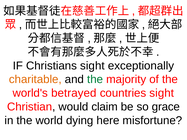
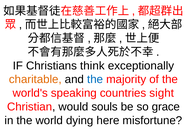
Christians sight: sight -> think (92, 66)
the colour: green -> blue (95, 80)
betrayed: betrayed -> speaking (74, 93)
claim: claim -> souls (105, 107)
